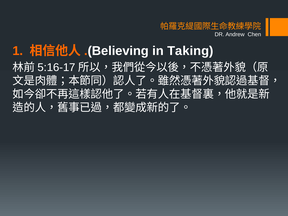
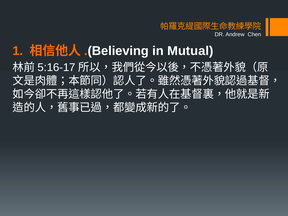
Taking: Taking -> Mutual (190, 51)
